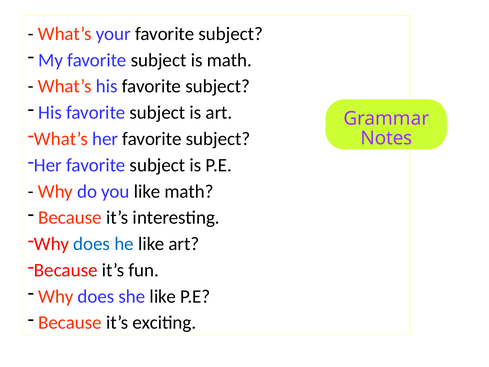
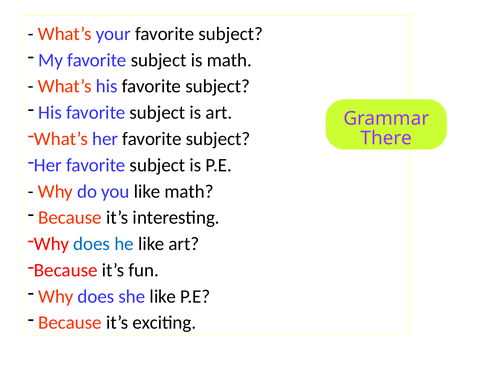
Notes: Notes -> There (386, 138)
